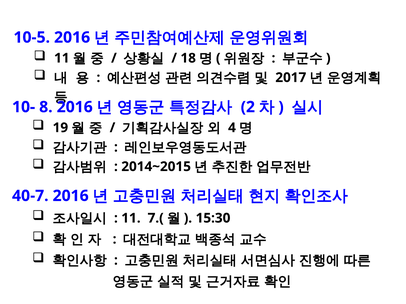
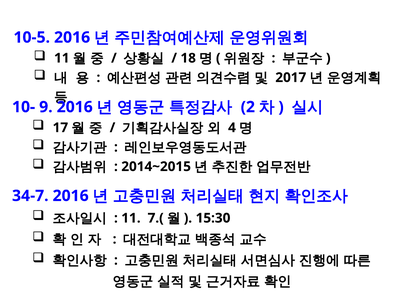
8: 8 -> 9 (46, 107)
19: 19 -> 17 (60, 128)
40-7: 40-7 -> 34-7 (30, 196)
